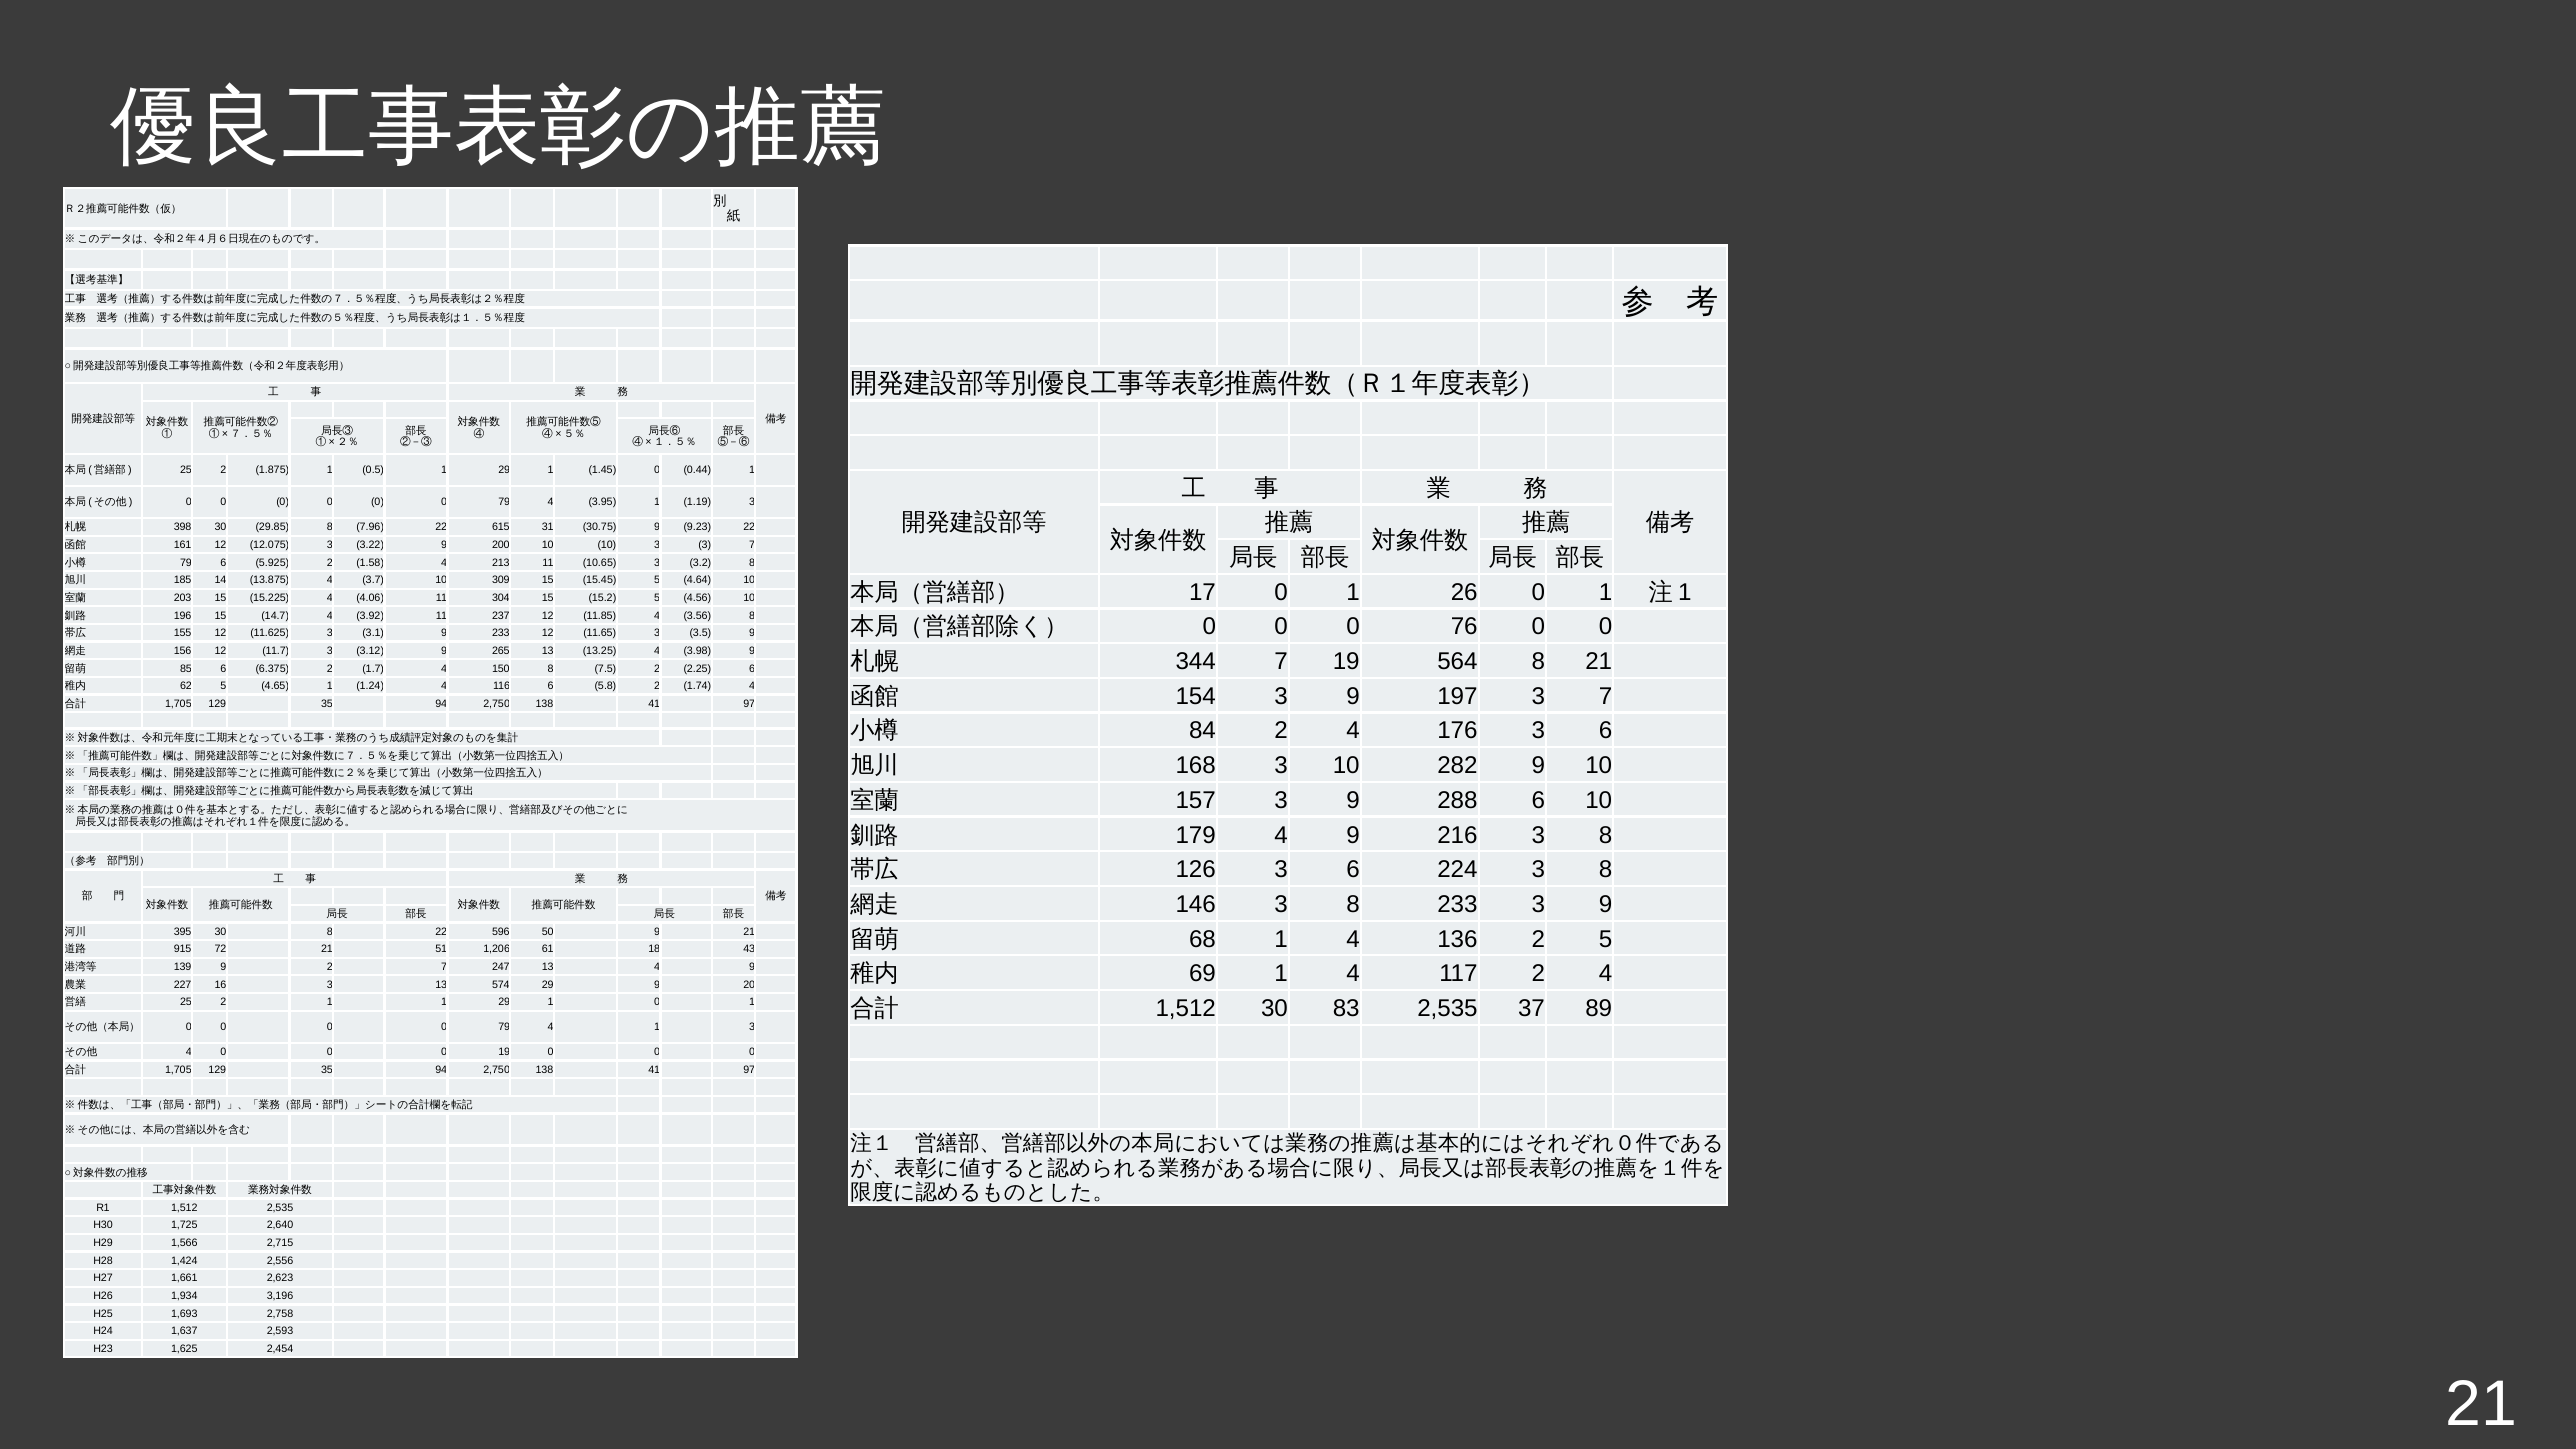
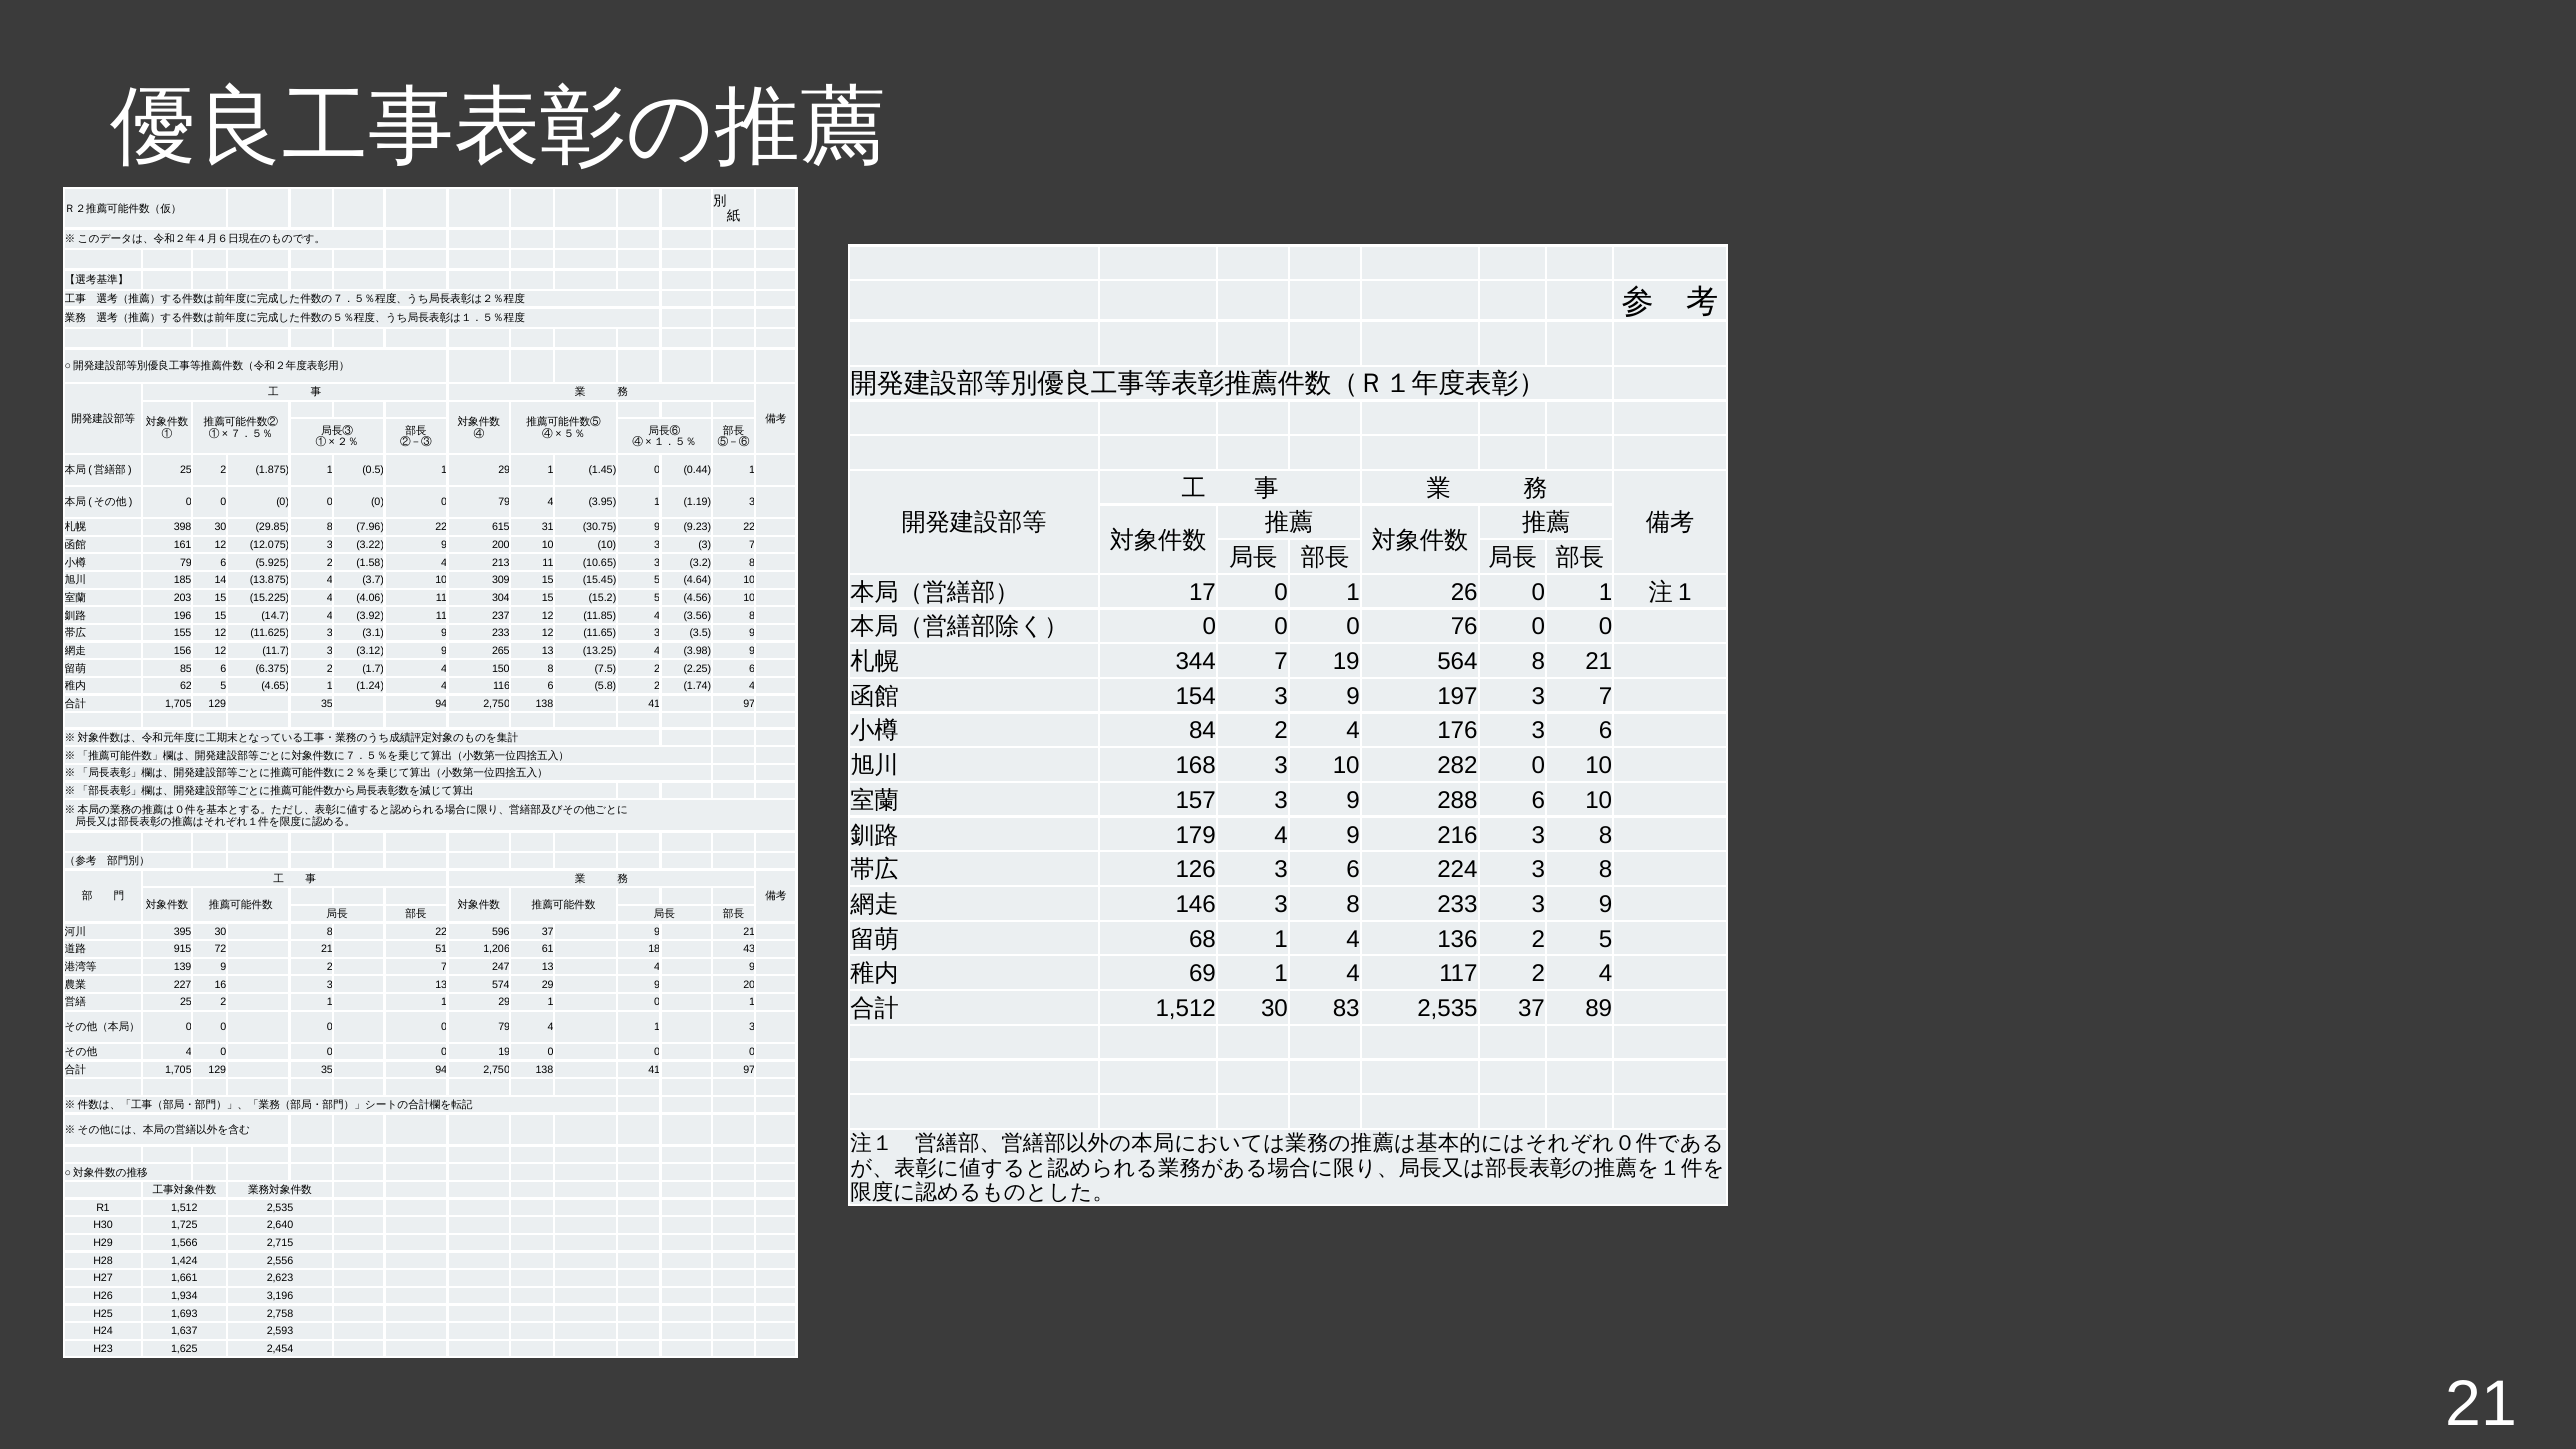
282 9: 9 -> 0 (1538, 766)
596 50: 50 -> 37 (548, 932)
